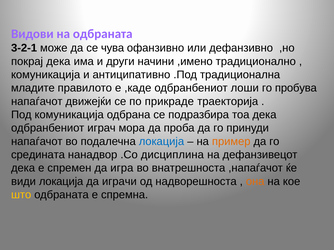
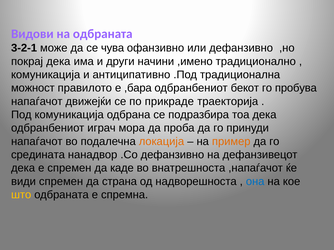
младите: младите -> можност (33, 88)
,каде: ,каде -> ,бара (138, 88)
лоши: лоши -> бекот (245, 88)
локација colour: blue -> orange (161, 142)
.Со дисциплина: дисциплина -> дефанзивно (172, 155)
игра: игра -> каде (122, 168)
види локација: локација -> спремен (61, 182)
играчи: играчи -> страна (119, 182)
она colour: orange -> blue (255, 182)
